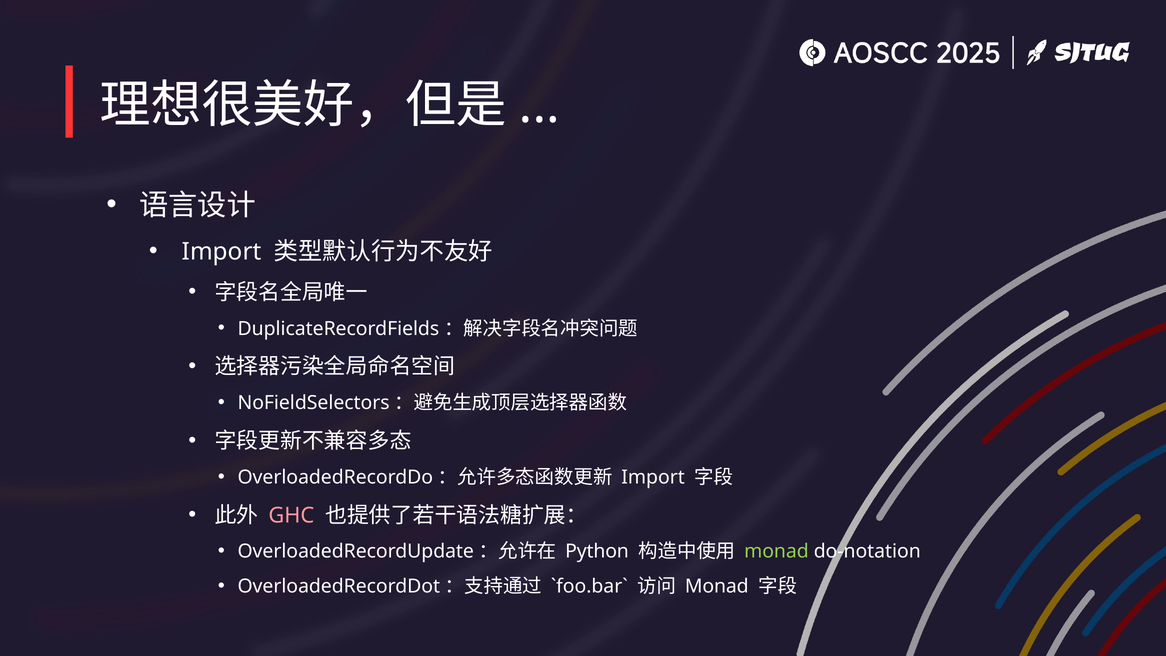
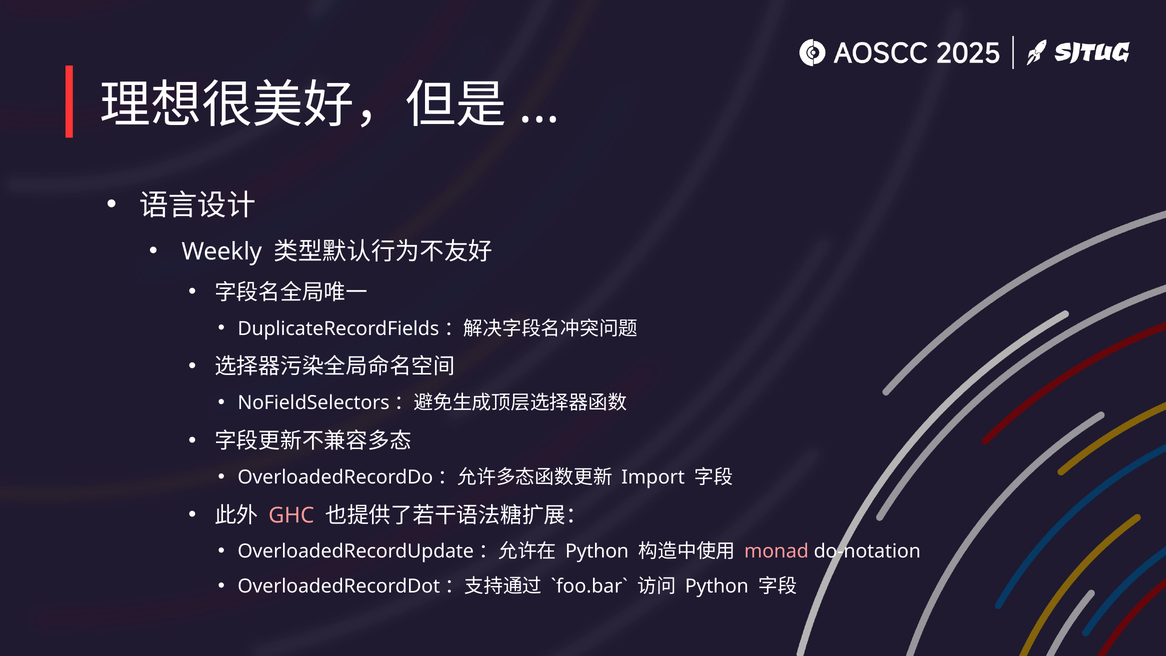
Import: Import -> Weekly (222, 252)
monad colour: light green -> pink (776, 551)
Monad: Monad -> Python (717, 586)
